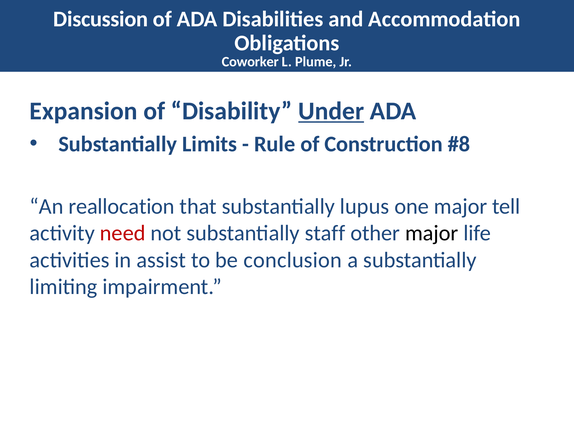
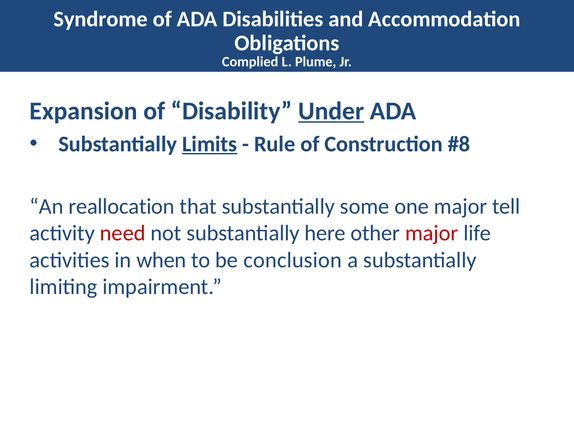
Discussion: Discussion -> Syndrome (101, 19)
Coworker: Coworker -> Complied (250, 62)
Limits underline: none -> present (210, 144)
lupus: lupus -> some (365, 206)
staff: staff -> here (325, 233)
major colour: black -> red (432, 233)
assist: assist -> when (161, 260)
